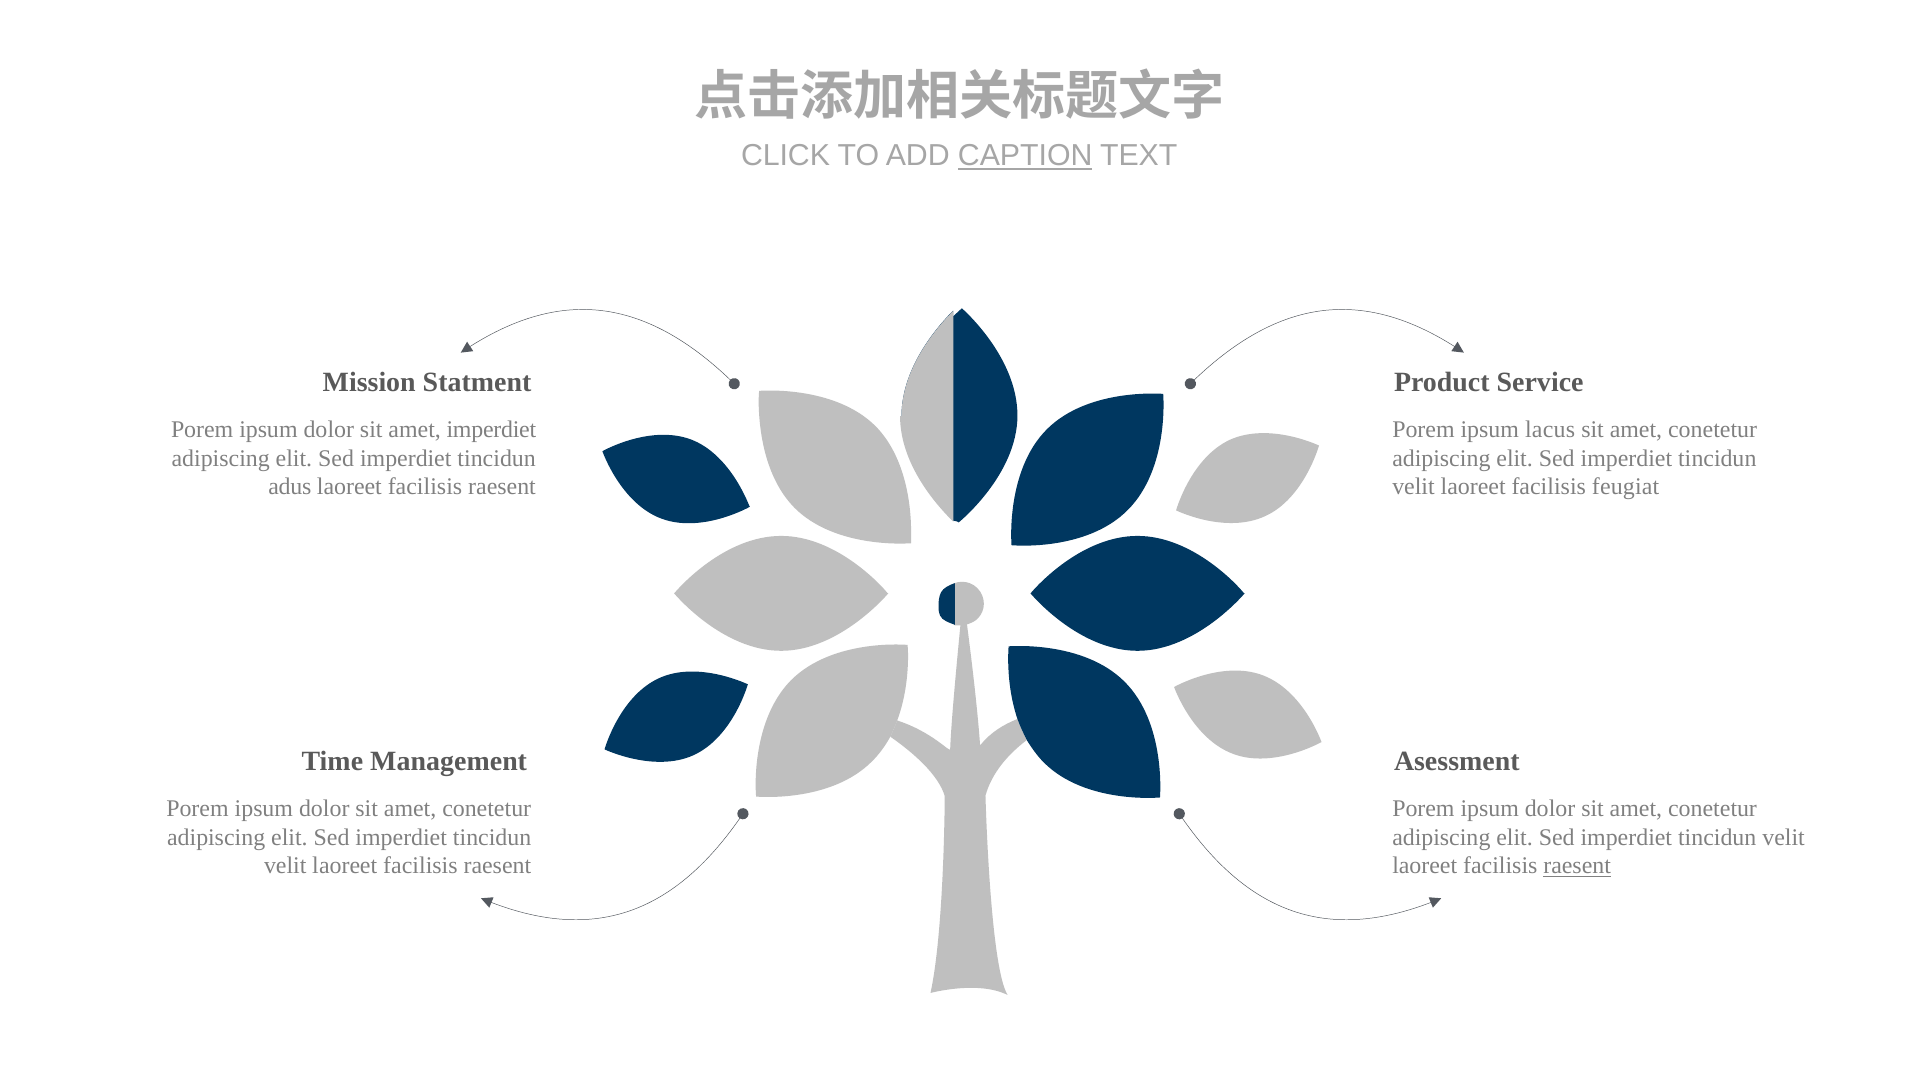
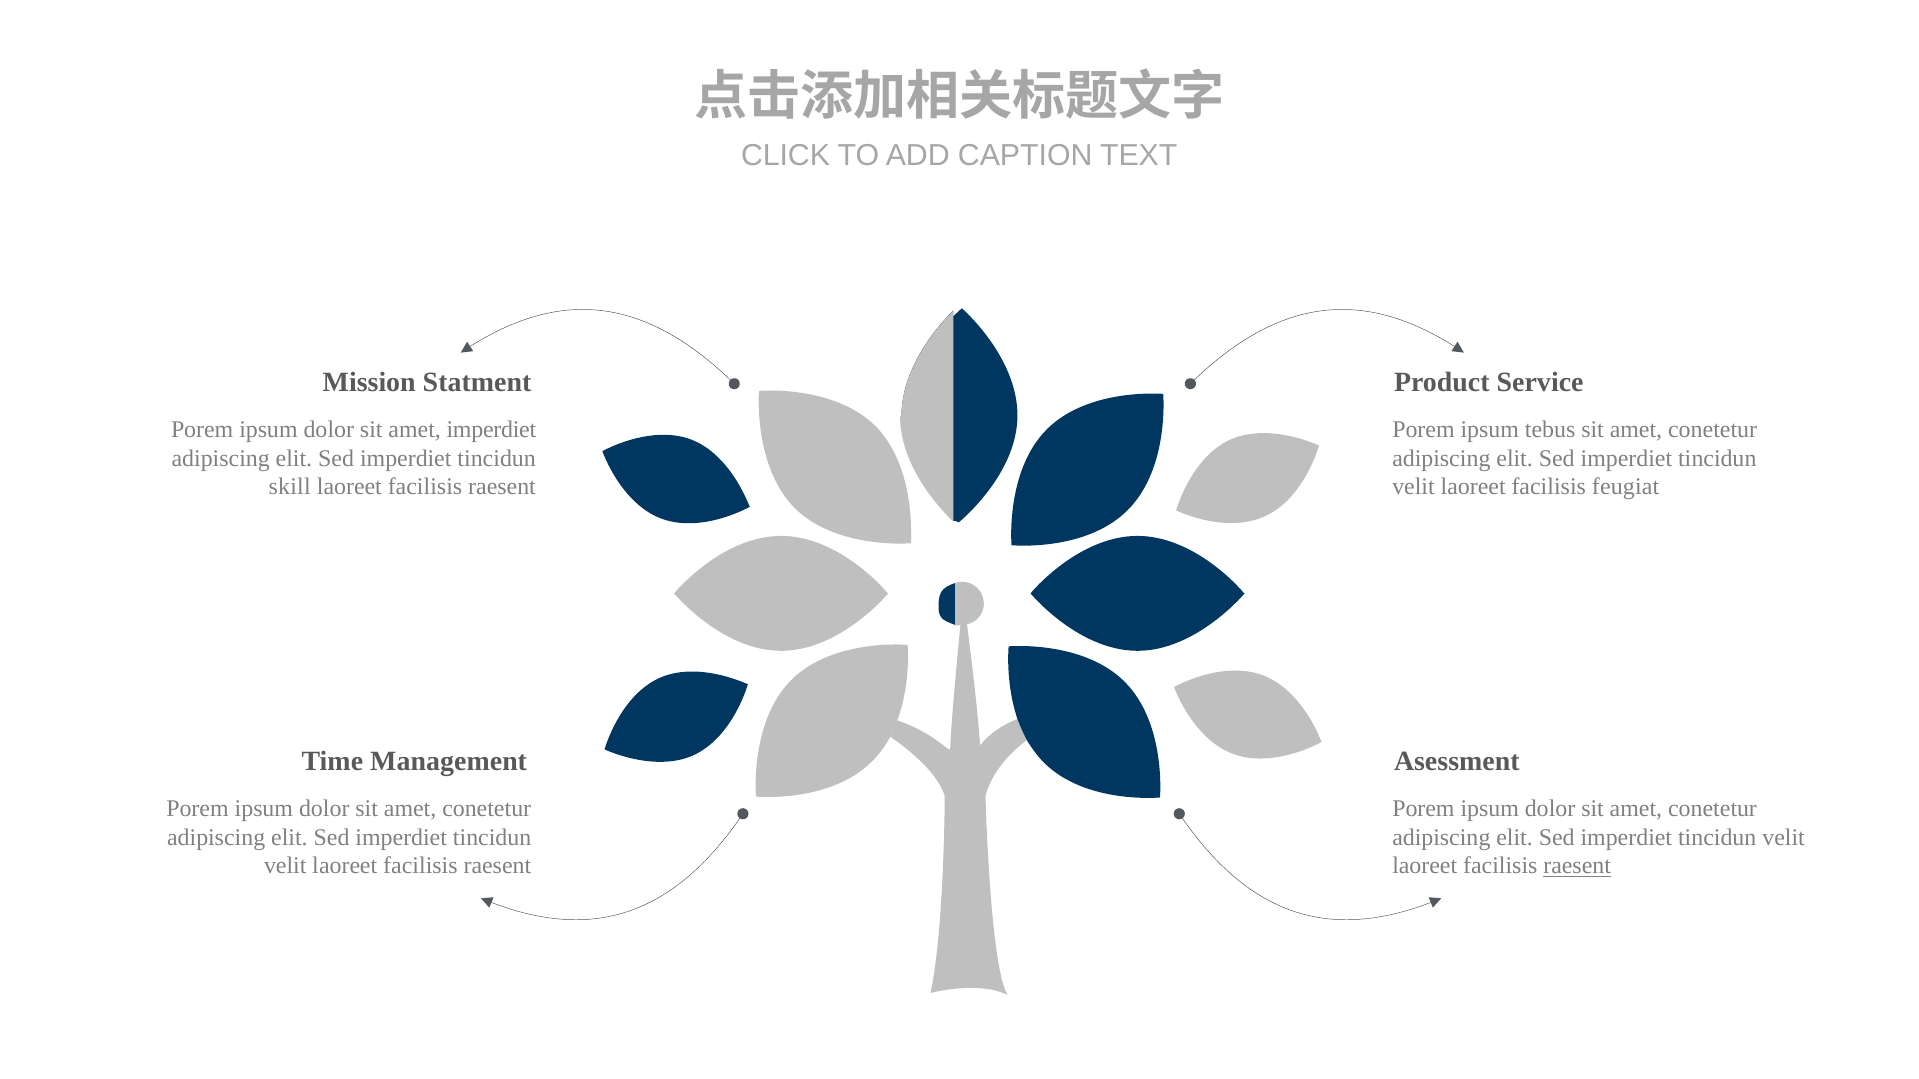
CAPTION underline: present -> none (1025, 156)
lacus: lacus -> tebus (1550, 430)
adus: adus -> skill (290, 487)
